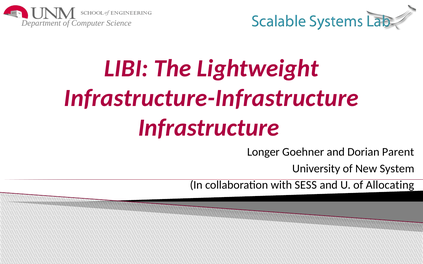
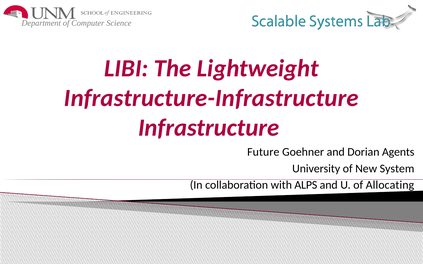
Longer: Longer -> Future (263, 152)
Parent: Parent -> Agents (398, 152)
SESS: SESS -> ALPS (306, 185)
